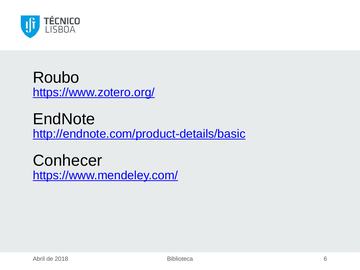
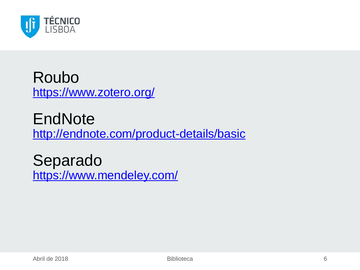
Conhecer: Conhecer -> Separado (68, 161)
